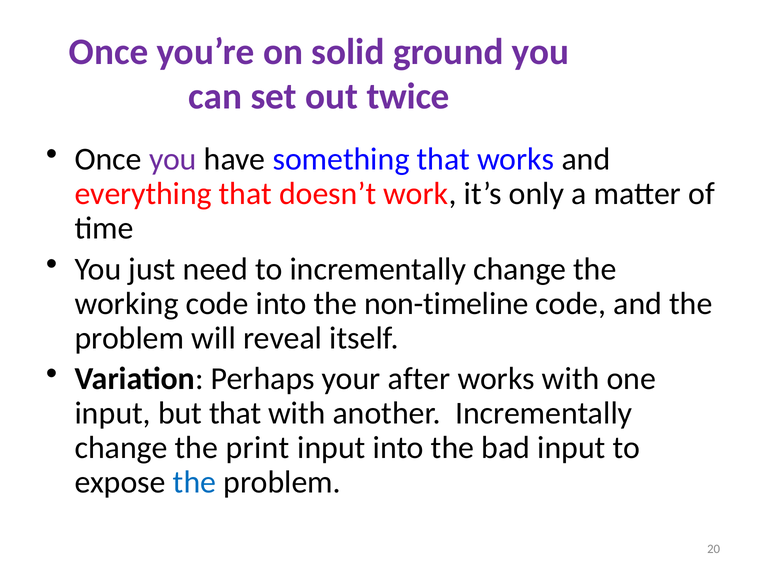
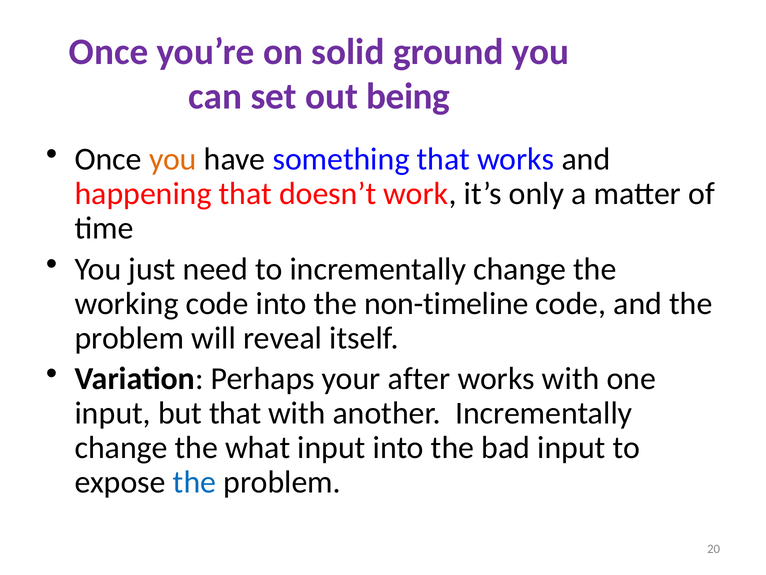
twice: twice -> being (408, 96)
you colour: purple -> orange (173, 159)
everything: everything -> happening (143, 194)
print: print -> what (258, 447)
